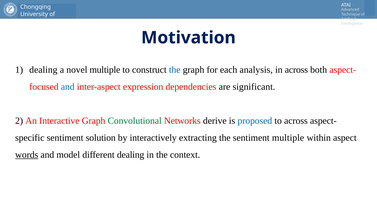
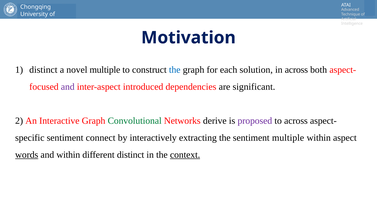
dealing: dealing -> distinct (43, 70)
analysis: analysis -> solution (256, 70)
and colour: blue -> purple (68, 87)
expression: expression -> introduced (143, 87)
proposed colour: blue -> purple (255, 121)
solution: solution -> connect (101, 138)
and model: model -> within (68, 155)
different dealing: dealing -> distinct (131, 155)
context underline: none -> present (185, 155)
